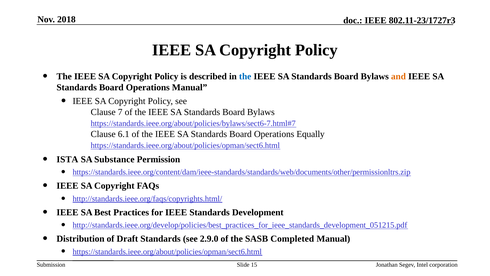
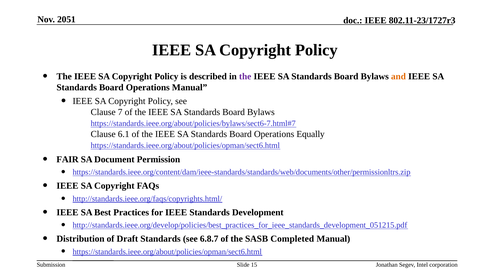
2018: 2018 -> 2051 (66, 19)
the colour: blue -> purple (245, 76)
ISTA: ISTA -> FAIR (68, 159)
Substance: Substance -> Document (114, 159)
2.9.0: 2.9.0 -> 6.8.7 (209, 238)
